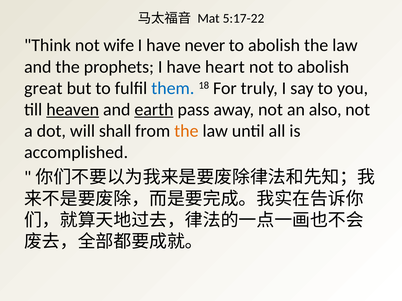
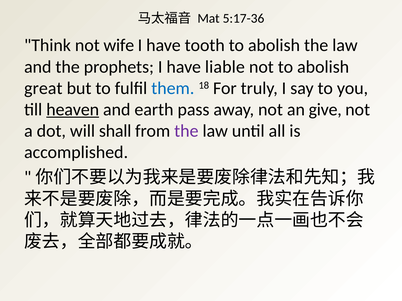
5:17-22: 5:17-22 -> 5:17-36 (243, 18)
never: never -> tooth (205, 45)
heart: heart -> liable (225, 67)
earth underline: present -> none (154, 110)
also: also -> give (325, 110)
the colour: orange -> purple (186, 131)
